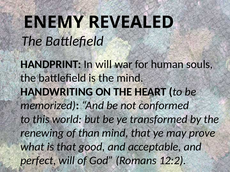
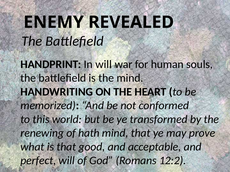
than: than -> hath (89, 133)
